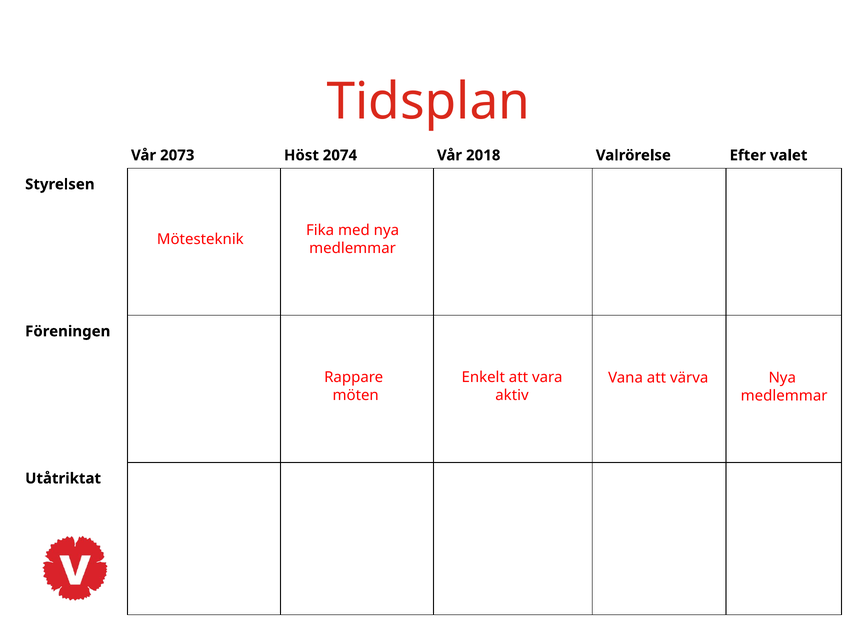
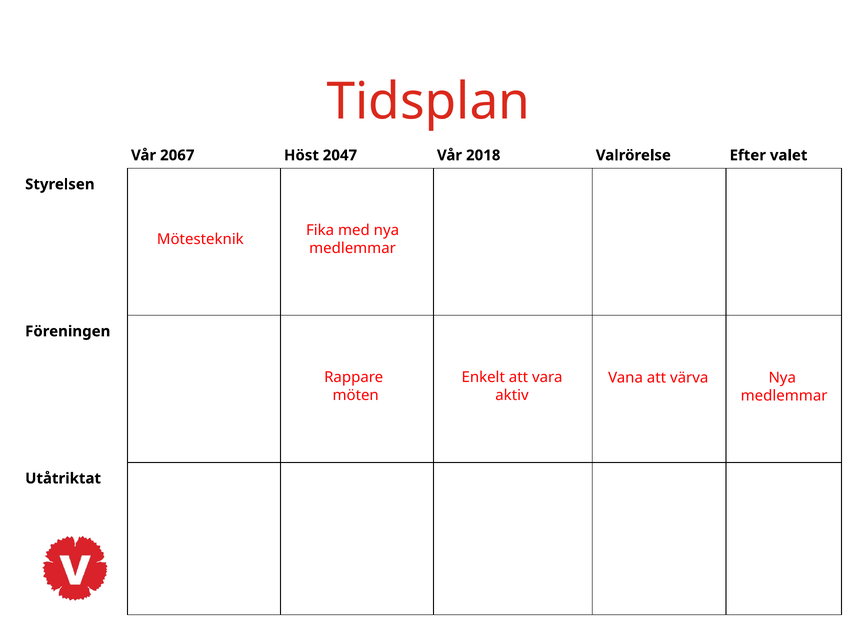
2073: 2073 -> 2067 (177, 155)
2074: 2074 -> 2047 (340, 155)
